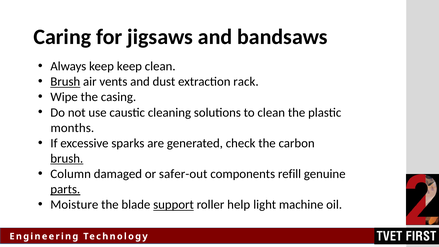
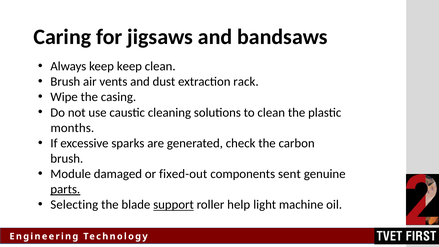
Brush underline: present -> none (65, 82)
brush underline: present -> none (67, 159)
Column: Column -> Module (71, 174)
safer-out: safer-out -> fixed-out (183, 174)
refill: refill -> sent (289, 174)
Moisture: Moisture -> Selecting (74, 205)
